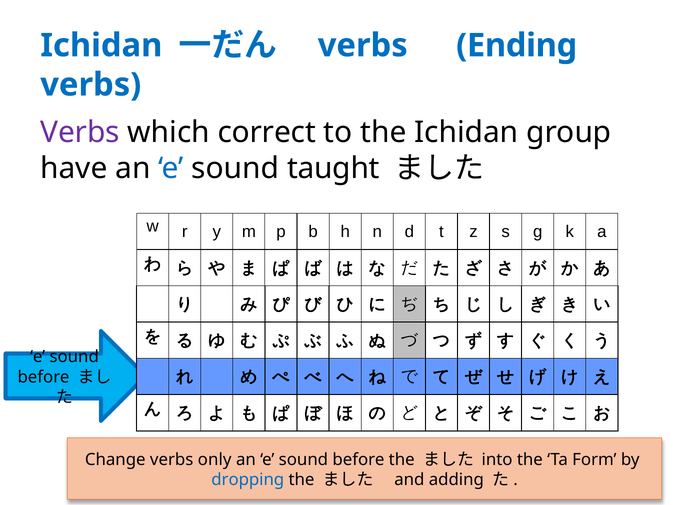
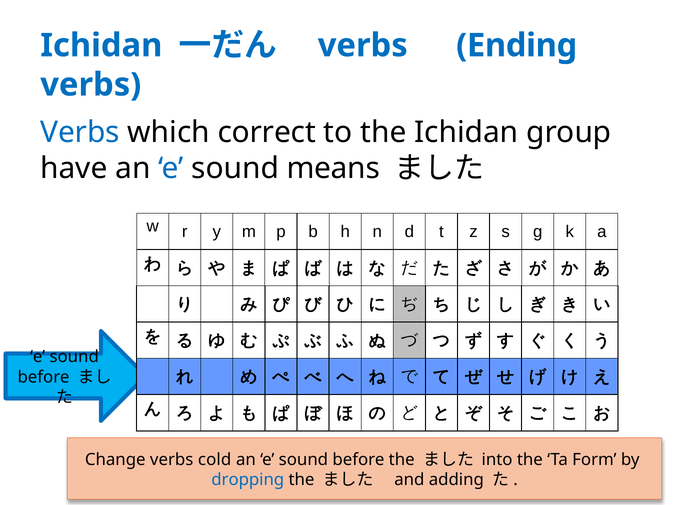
Verbs colour: purple -> blue (80, 132)
taught: taught -> means (333, 168)
only: only -> cold (215, 459)
